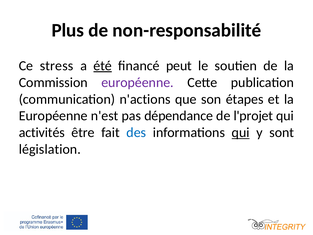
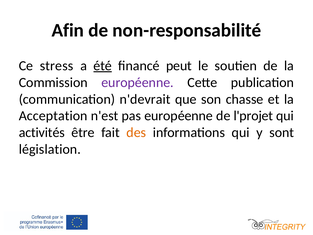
Plus: Plus -> Afin (68, 30)
n'actions: n'actions -> n'devrait (145, 99)
étapes: étapes -> chasse (245, 99)
Européenne: Européenne -> Acceptation (53, 116)
pas dépendance: dépendance -> européenne (179, 116)
des colour: blue -> orange (136, 132)
qui underline: present -> none (241, 132)
